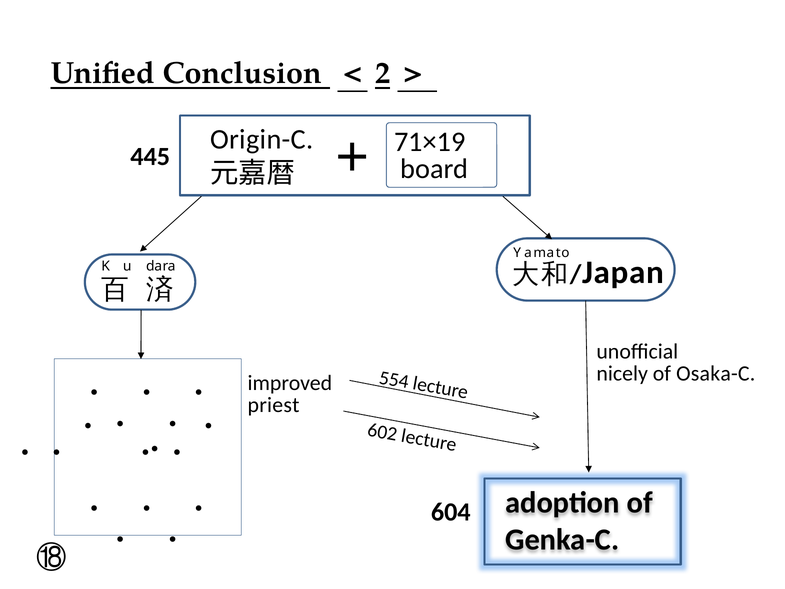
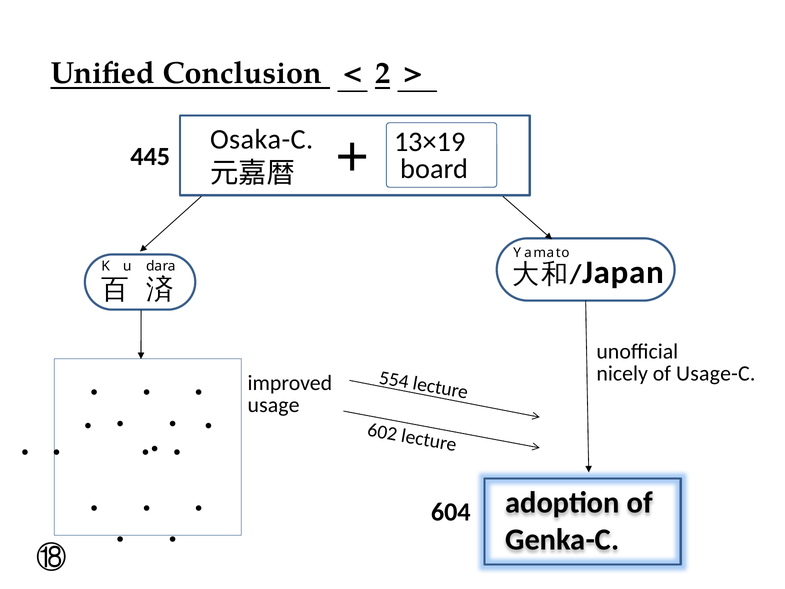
Origin-C: Origin-C -> Osaka-C (262, 139)
71×19: 71×19 -> 13×19 (430, 142)
Osaka-C: Osaka-C -> Usage-C (716, 373)
priest: priest -> usage (274, 405)
